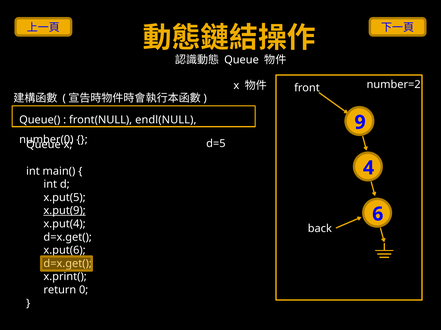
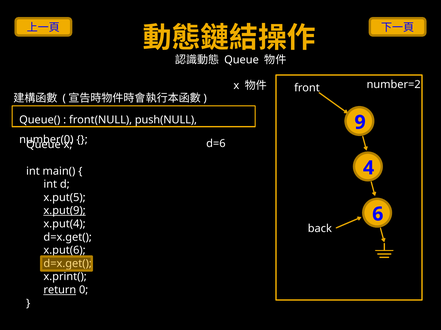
endl(NULL: endl(NULL -> push(NULL (166, 120)
d=5: d=5 -> d=6 (216, 144)
return underline: none -> present (60, 291)
